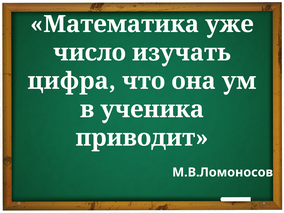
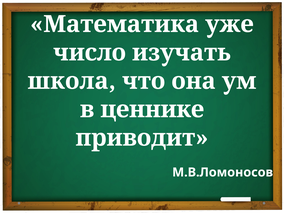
цифра: цифра -> школа (72, 81)
ученика: ученика -> ценнике (152, 109)
